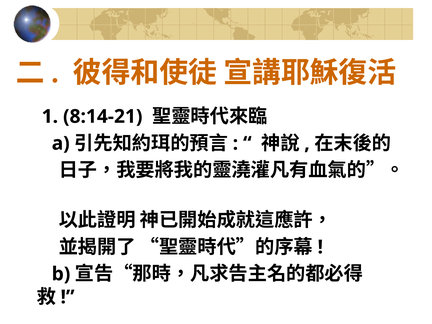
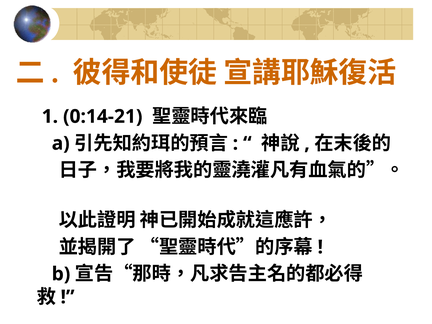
8:14-21: 8:14-21 -> 0:14-21 (103, 116)
